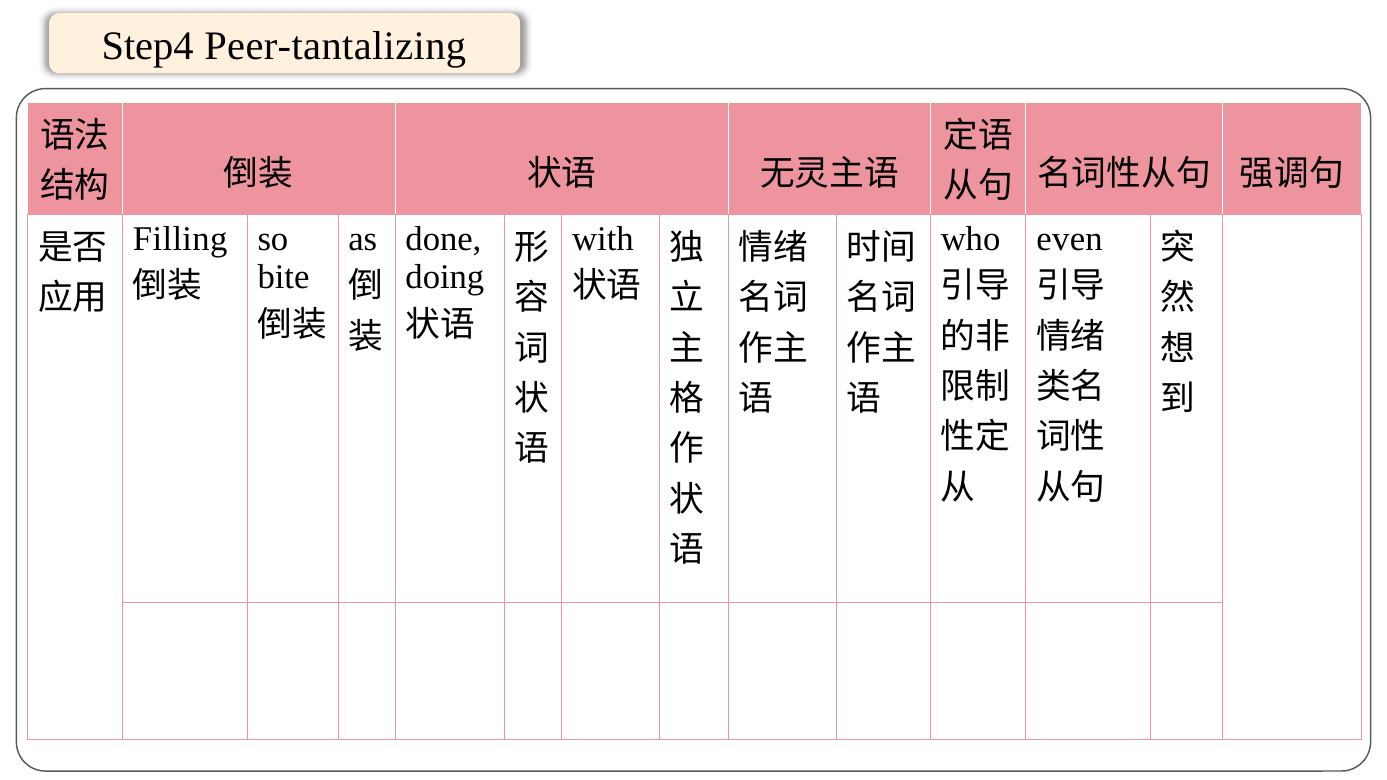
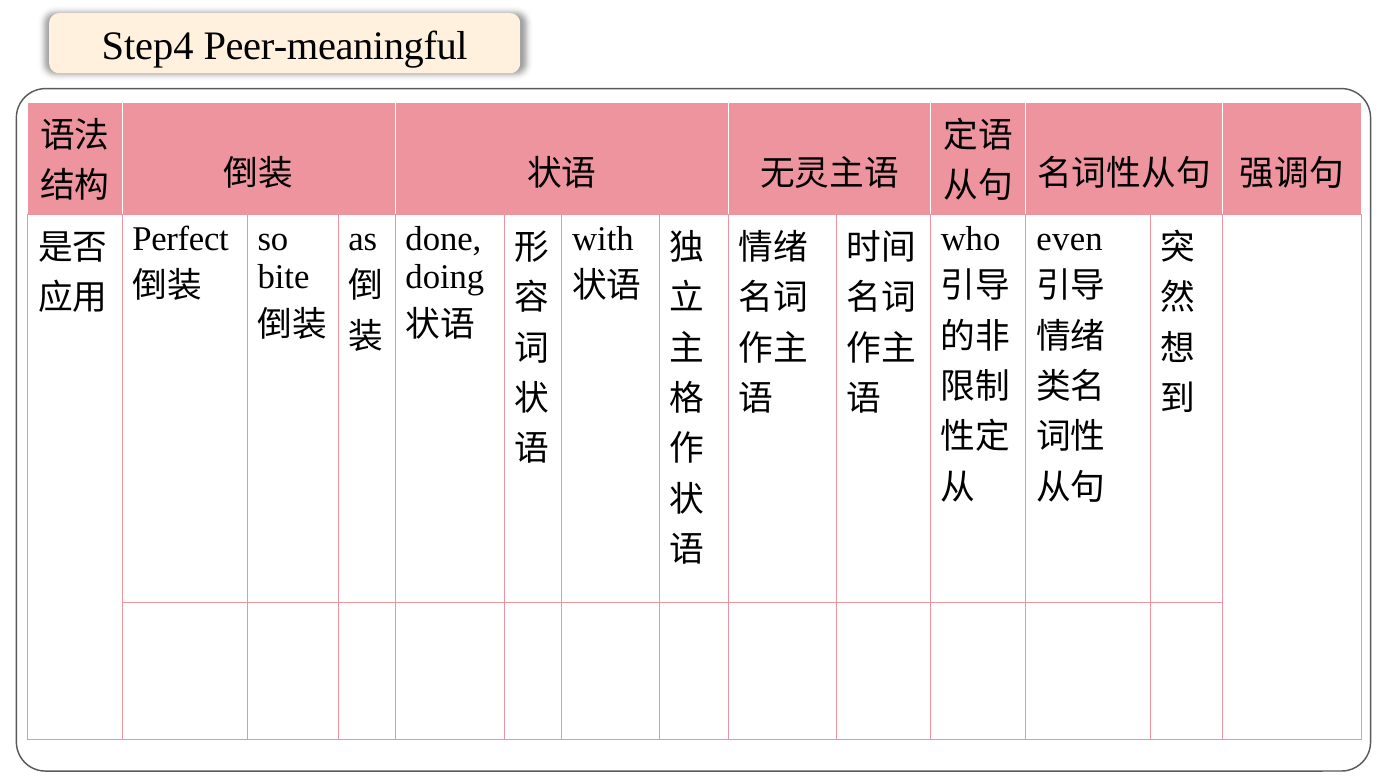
Peer-tantalizing: Peer-tantalizing -> Peer-meaningful (336, 46)
Filling: Filling -> Perfect (181, 239)
